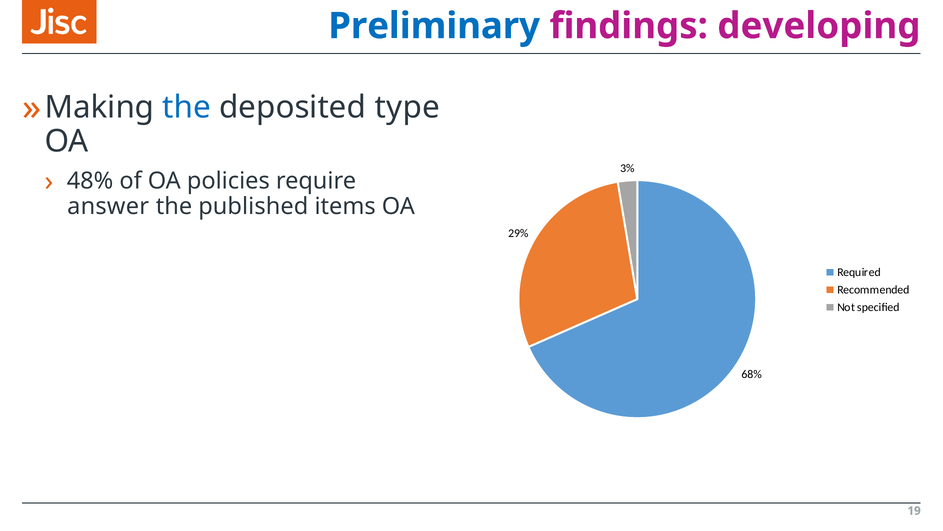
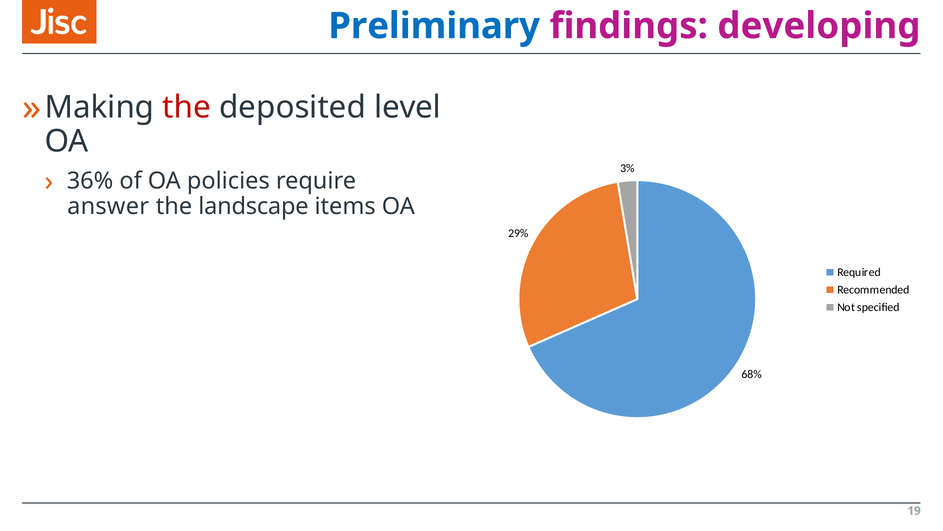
the colour: blue -> red (187, 107)
type: type -> level (408, 107)
48%: 48% -> 36% (90, 181)
published: published -> landscape (253, 206)
